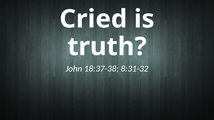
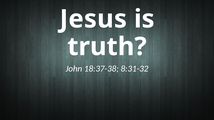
Cried: Cried -> Jesus (93, 19)
